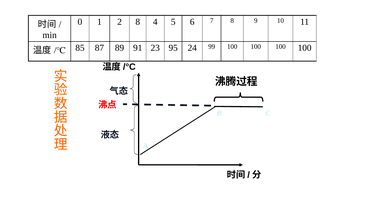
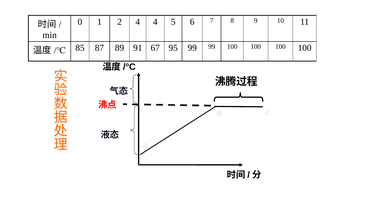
2 8: 8 -> 4 (138, 22)
23: 23 -> 67 (155, 48)
95 24: 24 -> 99 (192, 48)
